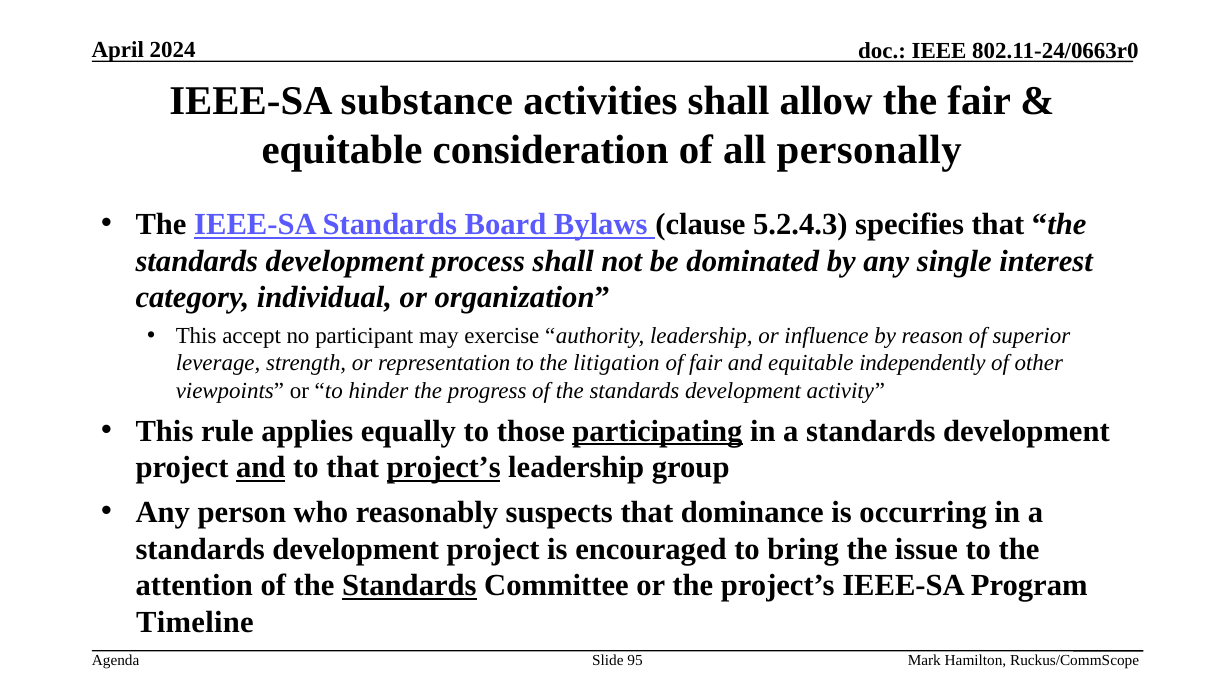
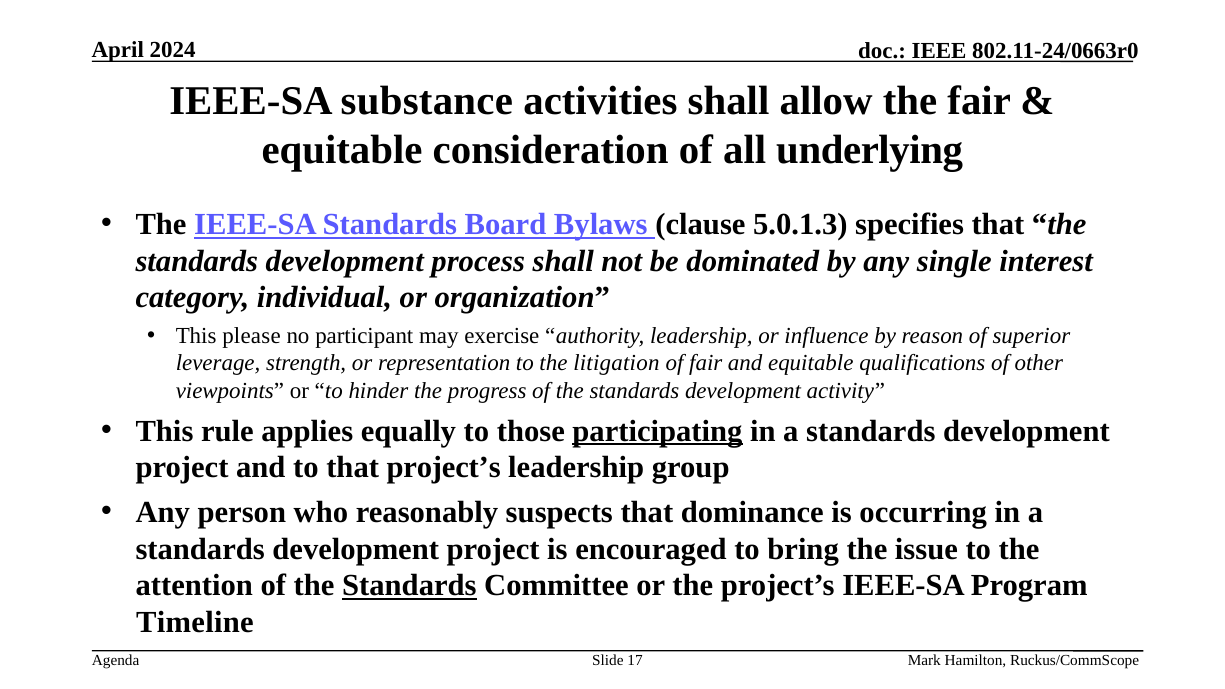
personally: personally -> underlying (870, 150)
5.2.4.3: 5.2.4.3 -> 5.0.1.3 (800, 224)
accept: accept -> please (251, 336)
independently: independently -> qualifications (922, 363)
and underline: present -> none (261, 468)
project’s underline: present -> none (444, 468)
95: 95 -> 17 (635, 661)
